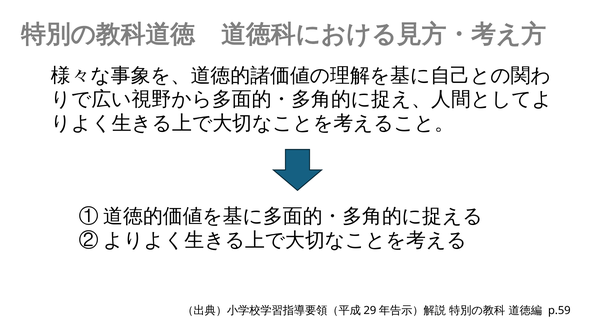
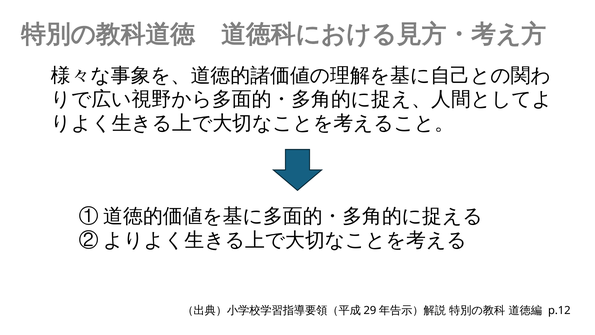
p.59: p.59 -> p.12 (559, 310)
